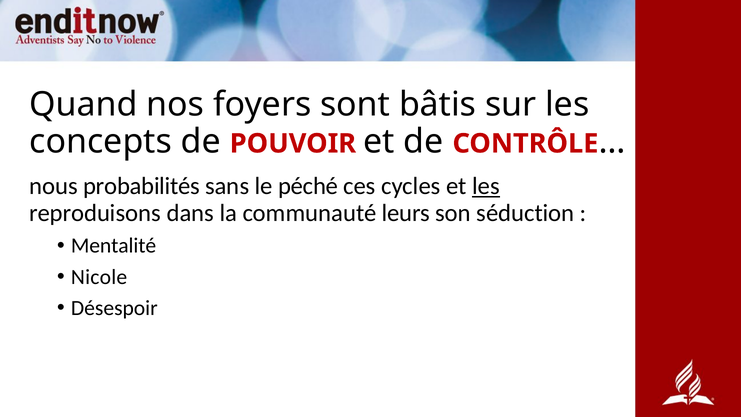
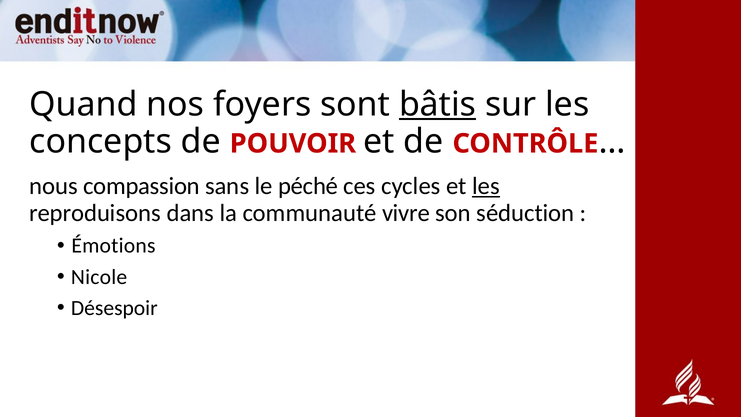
bâtis underline: none -> present (438, 105)
probabilités: probabilités -> compassion (142, 186)
leurs: leurs -> vivre (406, 213)
Mentalité: Mentalité -> Émotions (113, 246)
